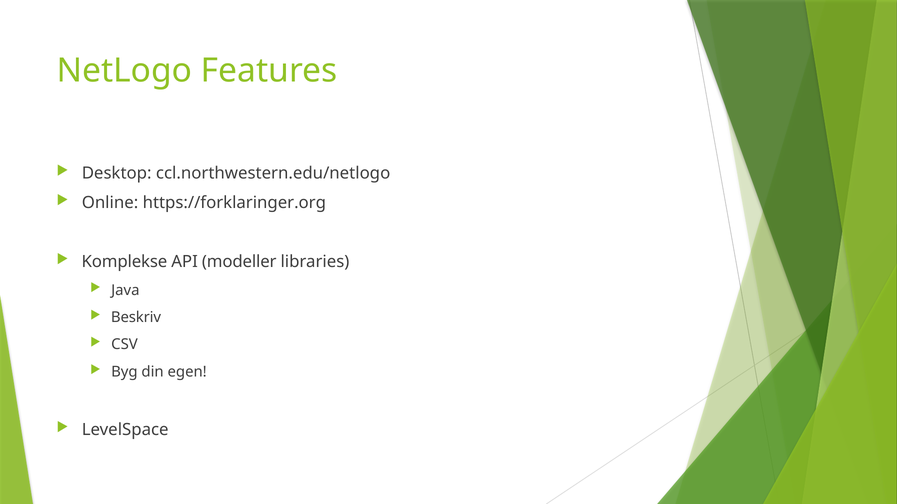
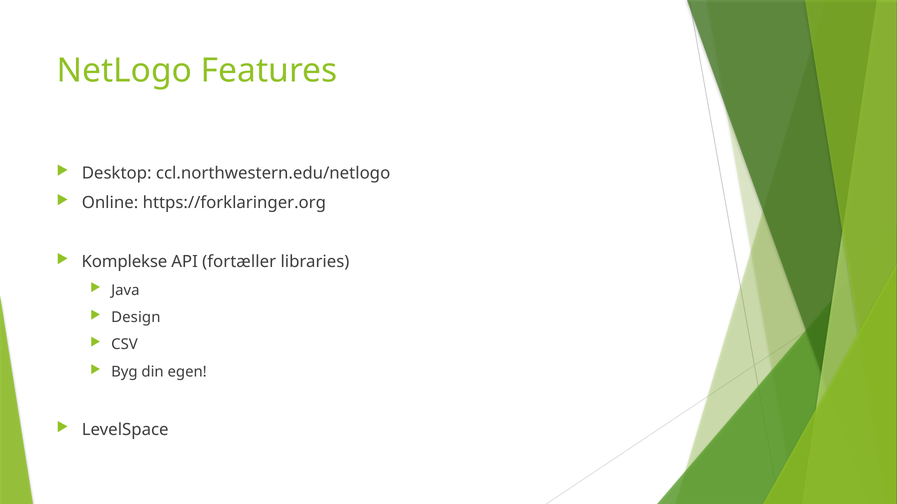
modeller: modeller -> fortæller (239, 262)
Beskriv: Beskriv -> Design (136, 318)
